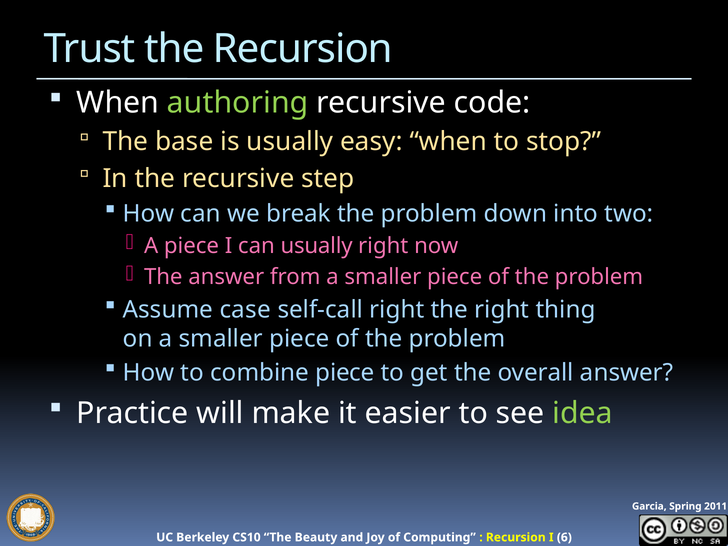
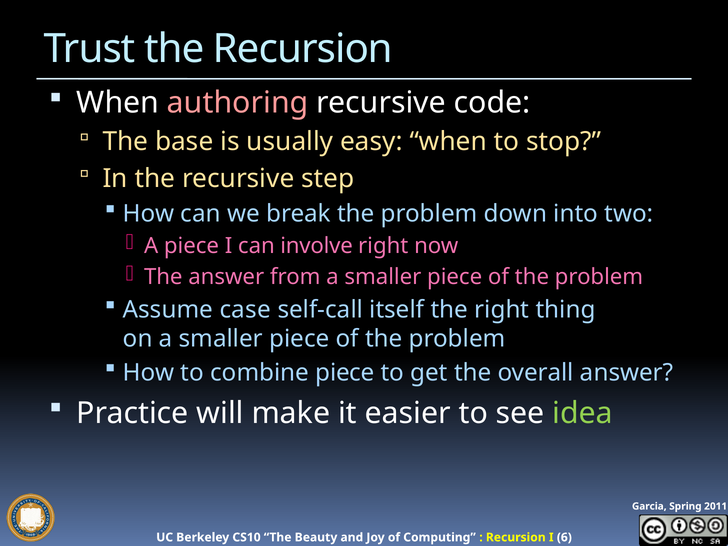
authoring colour: light green -> pink (238, 103)
can usually: usually -> involve (317, 246)
self-call right: right -> itself (397, 310)
